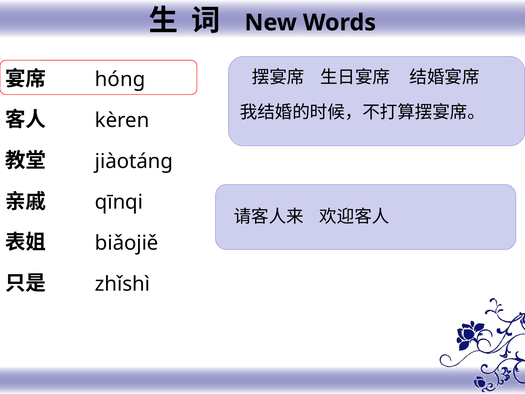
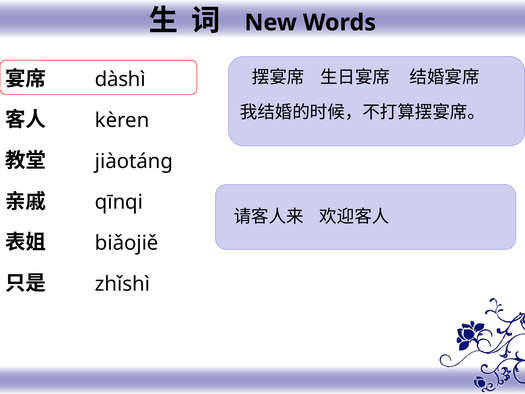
hóng: hóng -> dàshì (120, 80)
